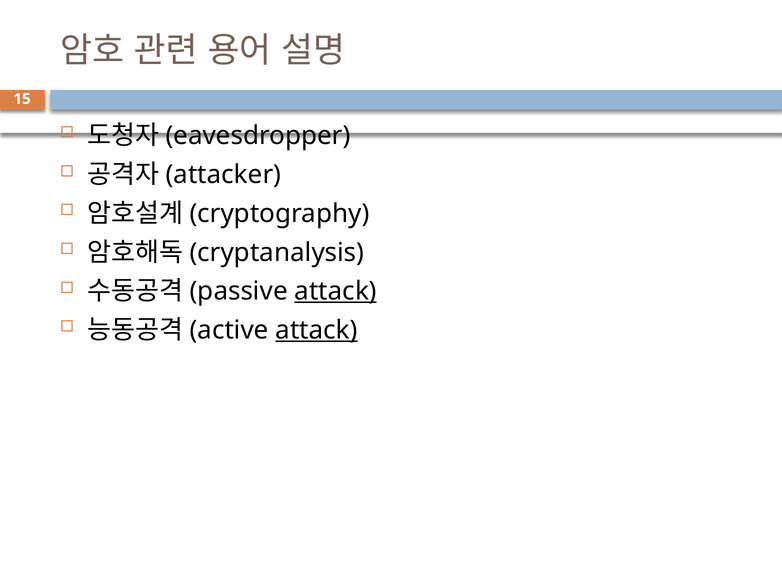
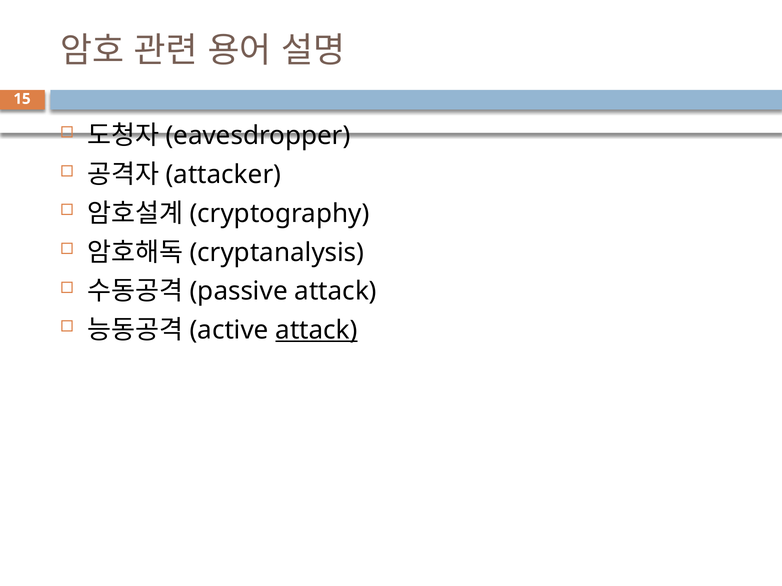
attack underline: present -> none (336, 292)
